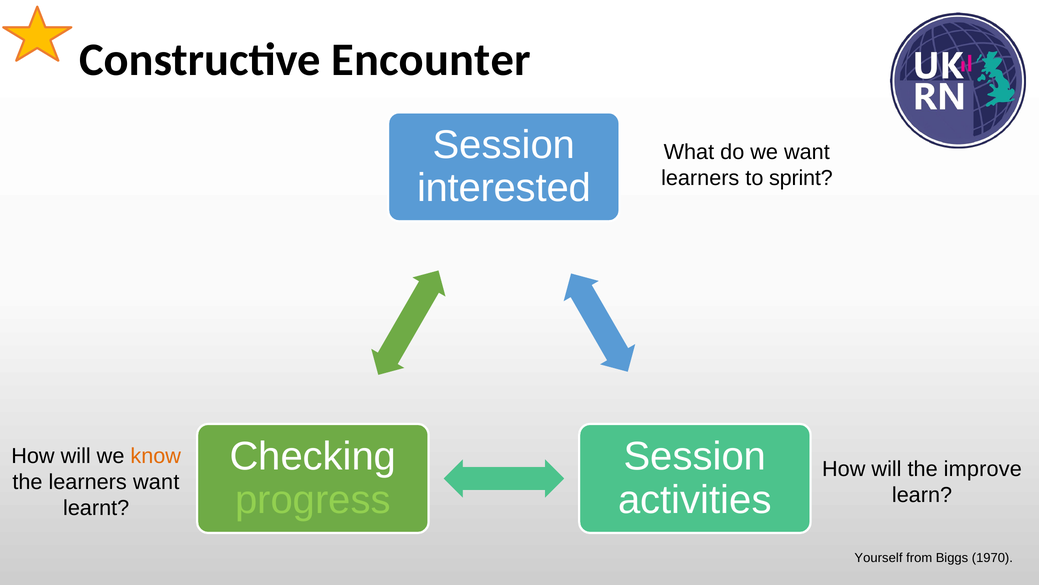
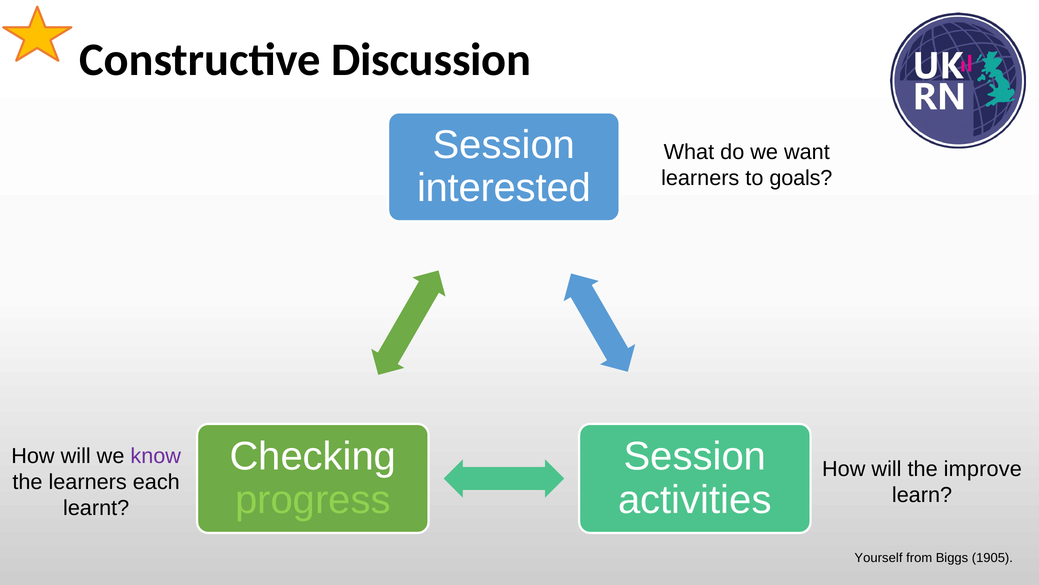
Encounter: Encounter -> Discussion (431, 60)
sprint: sprint -> goals (801, 178)
know colour: orange -> purple (156, 456)
learners want: want -> each (156, 482)
1970: 1970 -> 1905 (992, 557)
